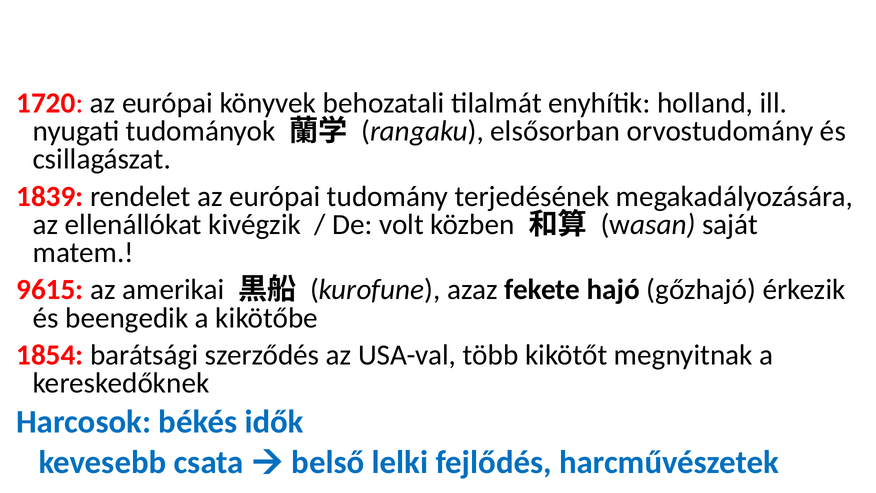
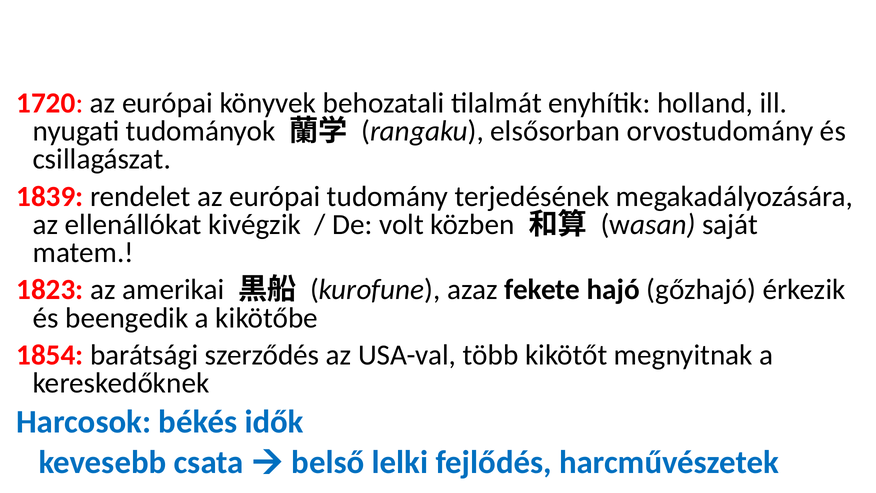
9615: 9615 -> 1823 (50, 290)
